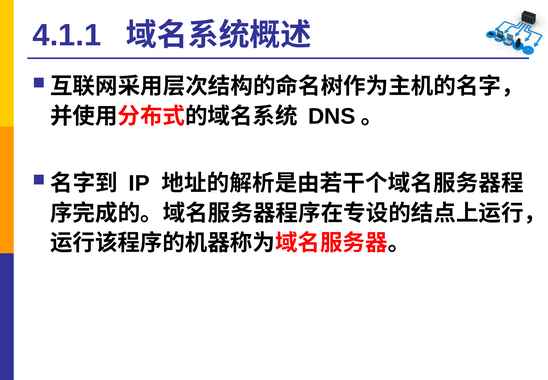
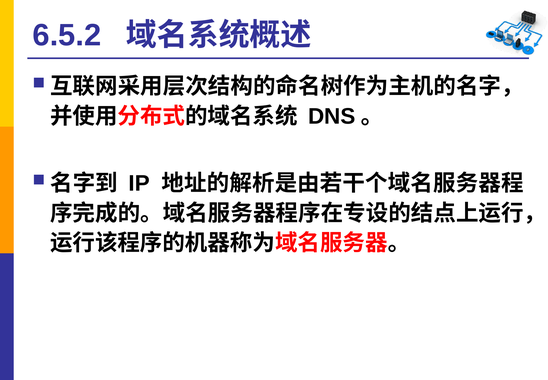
4.1.1: 4.1.1 -> 6.5.2 (67, 35)
